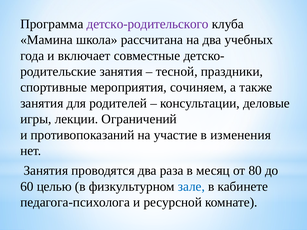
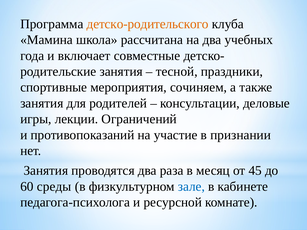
детско-родительского colour: purple -> orange (148, 24)
изменения: изменения -> признании (241, 135)
80: 80 -> 45 (255, 171)
целью: целью -> среды (54, 187)
